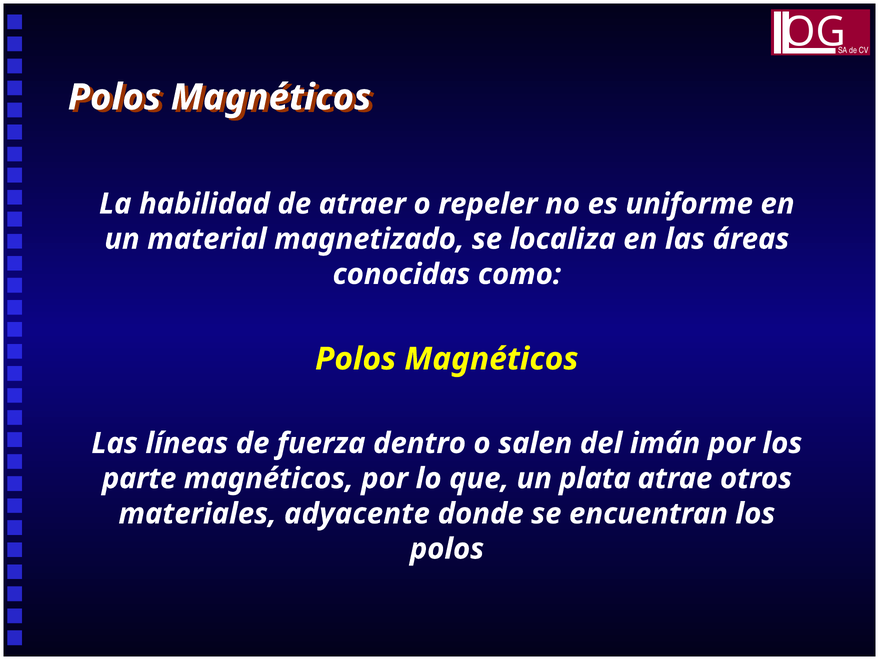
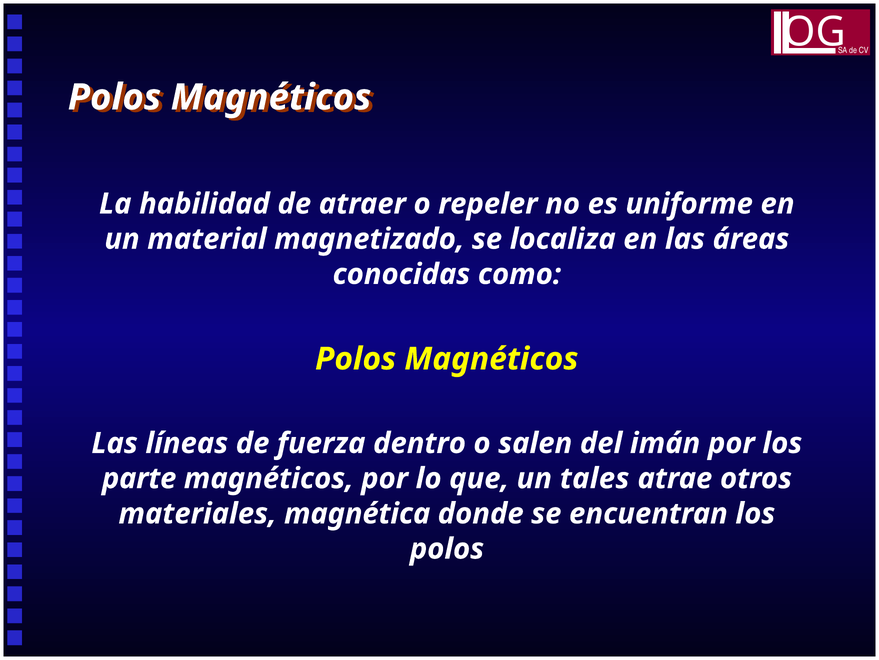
plata: plata -> tales (595, 478)
adyacente: adyacente -> magnética (357, 513)
